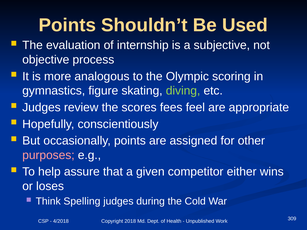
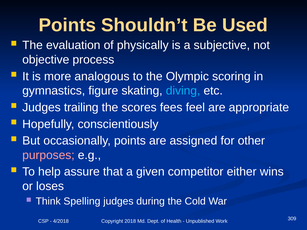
internship: internship -> physically (143, 45)
diving colour: light green -> light blue (183, 91)
review: review -> trailing (81, 107)
